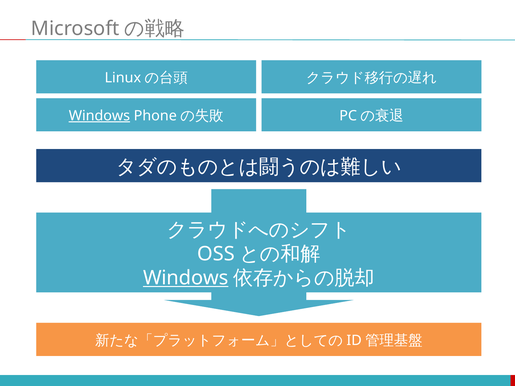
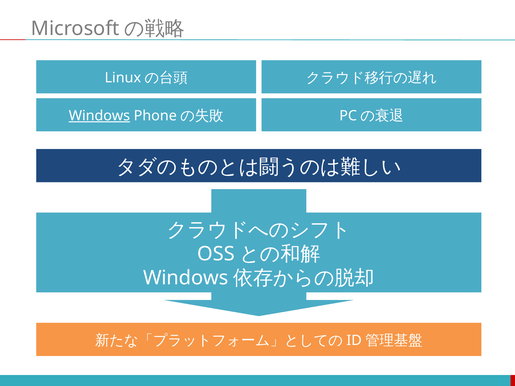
Windows underline: present -> none (186, 278)
